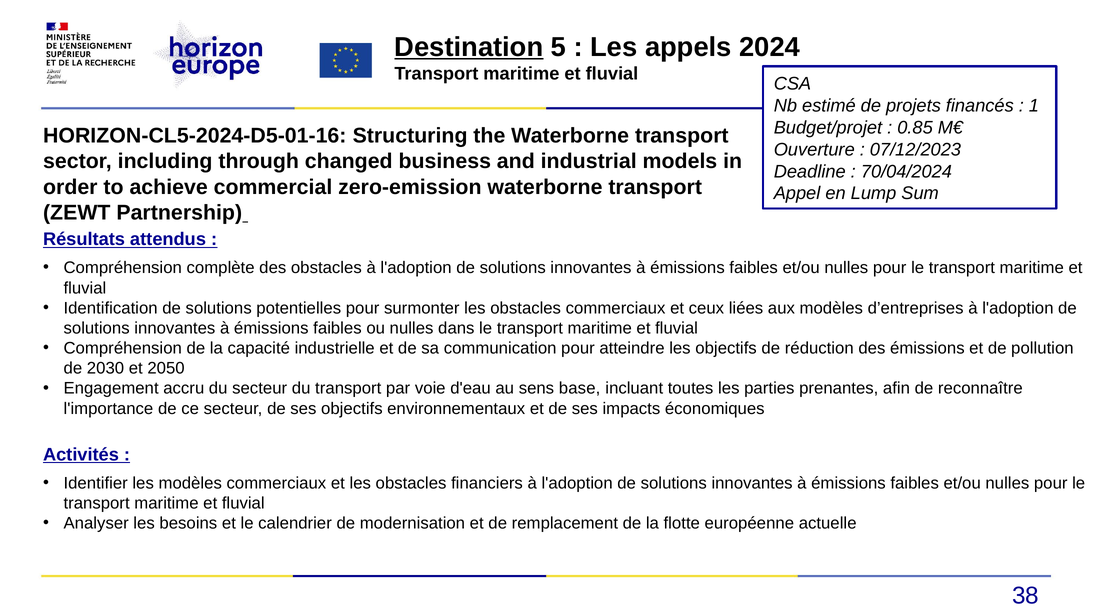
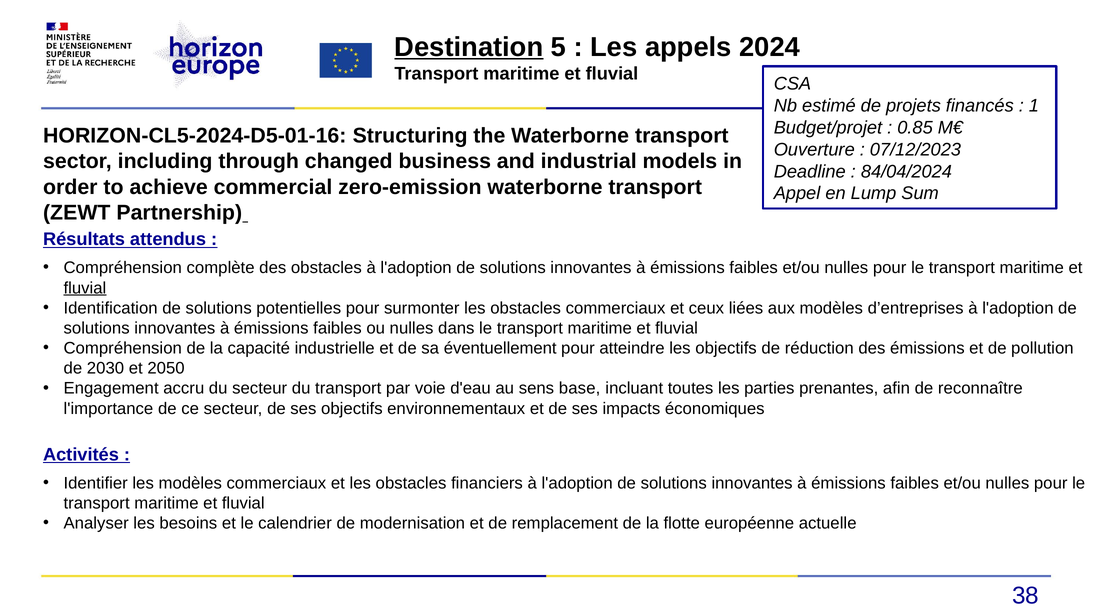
70/04/2024: 70/04/2024 -> 84/04/2024 (906, 172)
fluvial underline: none -> present (85, 288)
communication: communication -> éventuellement (500, 348)
